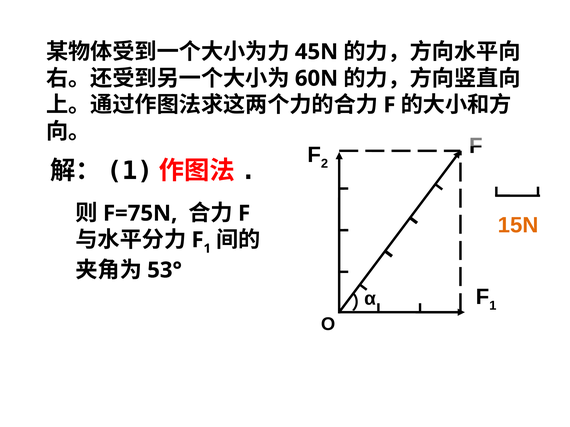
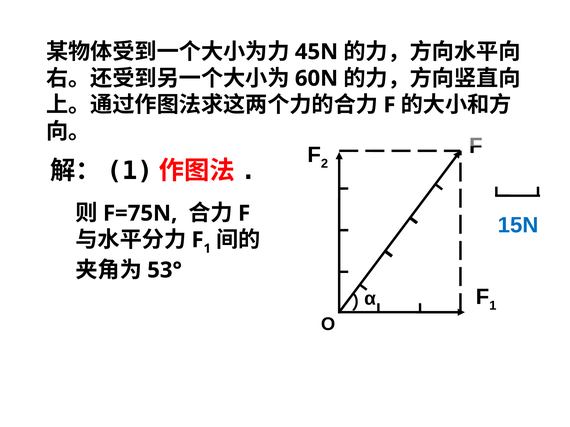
15N colour: orange -> blue (518, 225)
